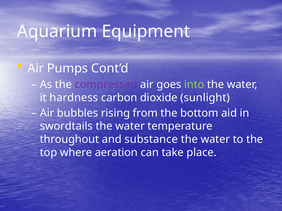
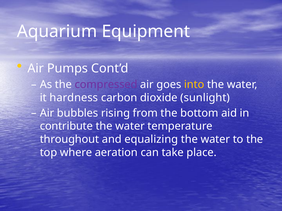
into colour: light green -> yellow (194, 85)
swordtails: swordtails -> contribute (66, 126)
substance: substance -> equalizing (151, 140)
